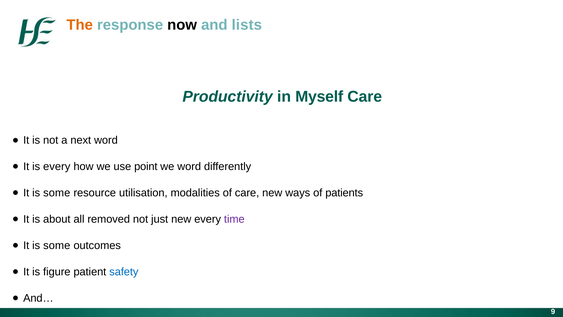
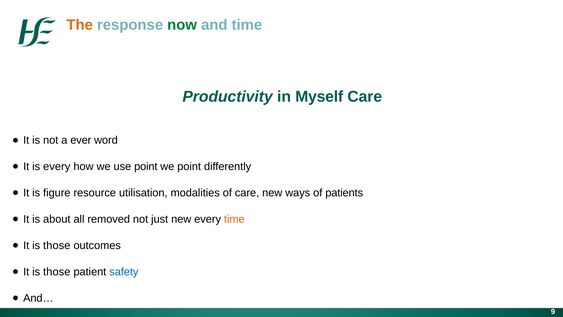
now colour: black -> green (182, 25)
and lists: lists -> time (247, 25)
next: next -> ever (81, 140)
we word: word -> point (189, 166)
some: some -> figure (57, 193)
time colour: purple -> orange (234, 219)
some: some -> those (57, 245)
figure: figure -> those (57, 272)
